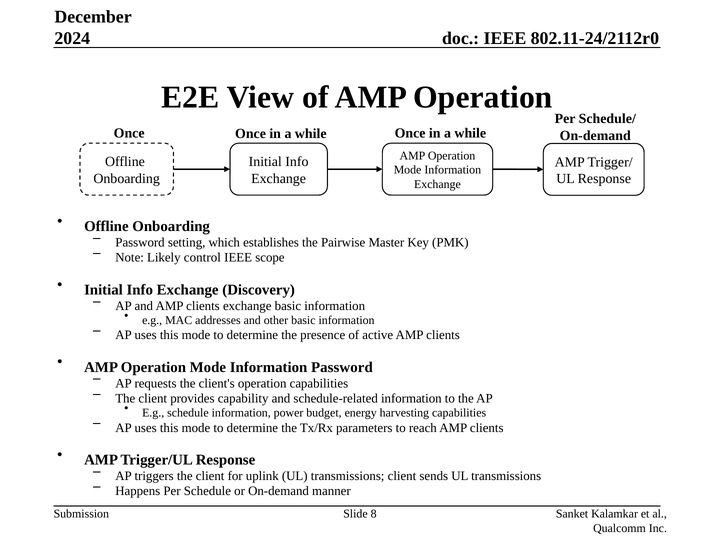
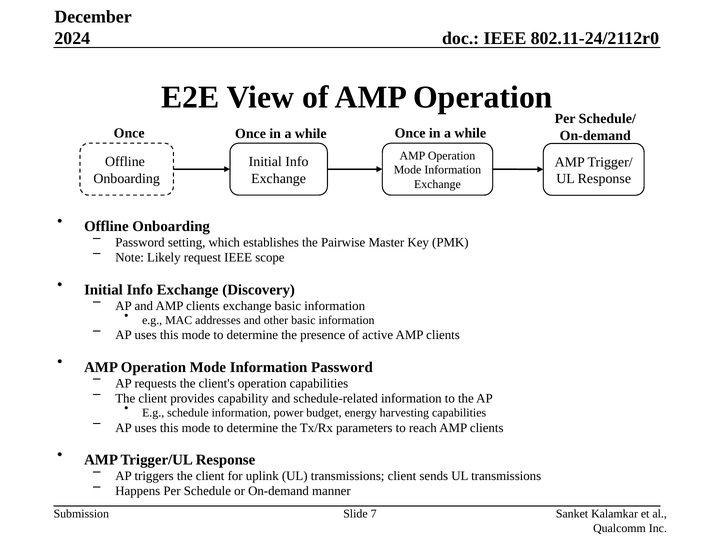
control: control -> request (202, 257)
8: 8 -> 7 (374, 514)
